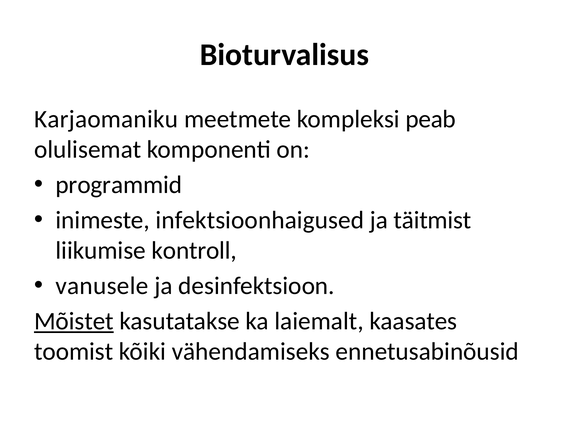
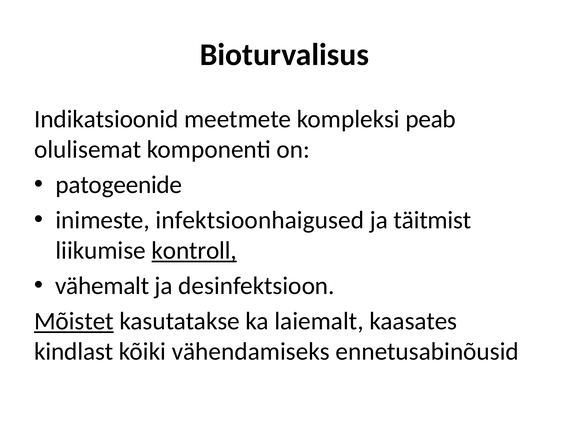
Karjaomaniku: Karjaomaniku -> Indikatsioonid (106, 119)
programmid: programmid -> patogeenide (119, 185)
kontroll underline: none -> present (194, 251)
vanusele: vanusele -> vähemalt (102, 286)
toomist: toomist -> kindlast (74, 352)
